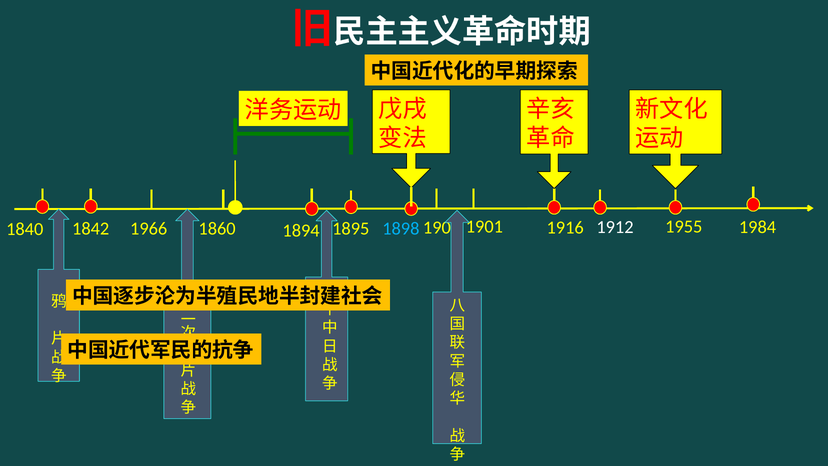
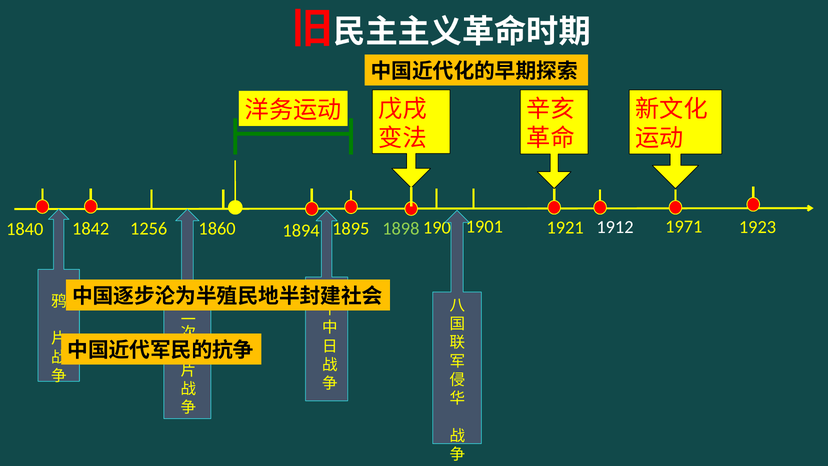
1984: 1984 -> 1923 (758, 227)
1916: 1916 -> 1921 (565, 228)
1898 colour: light blue -> light green (401, 228)
1966: 1966 -> 1256 (149, 229)
1955: 1955 -> 1971 (684, 226)
